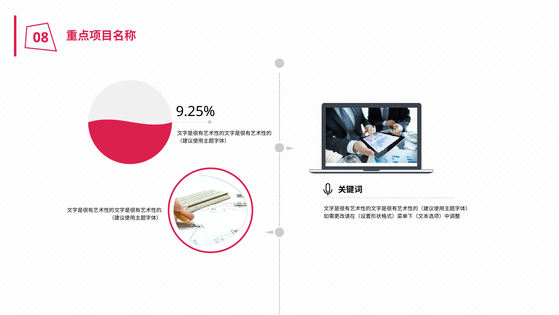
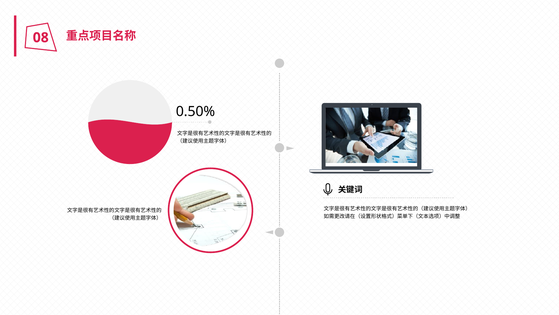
9.25%: 9.25% -> 0.50% (195, 111)
